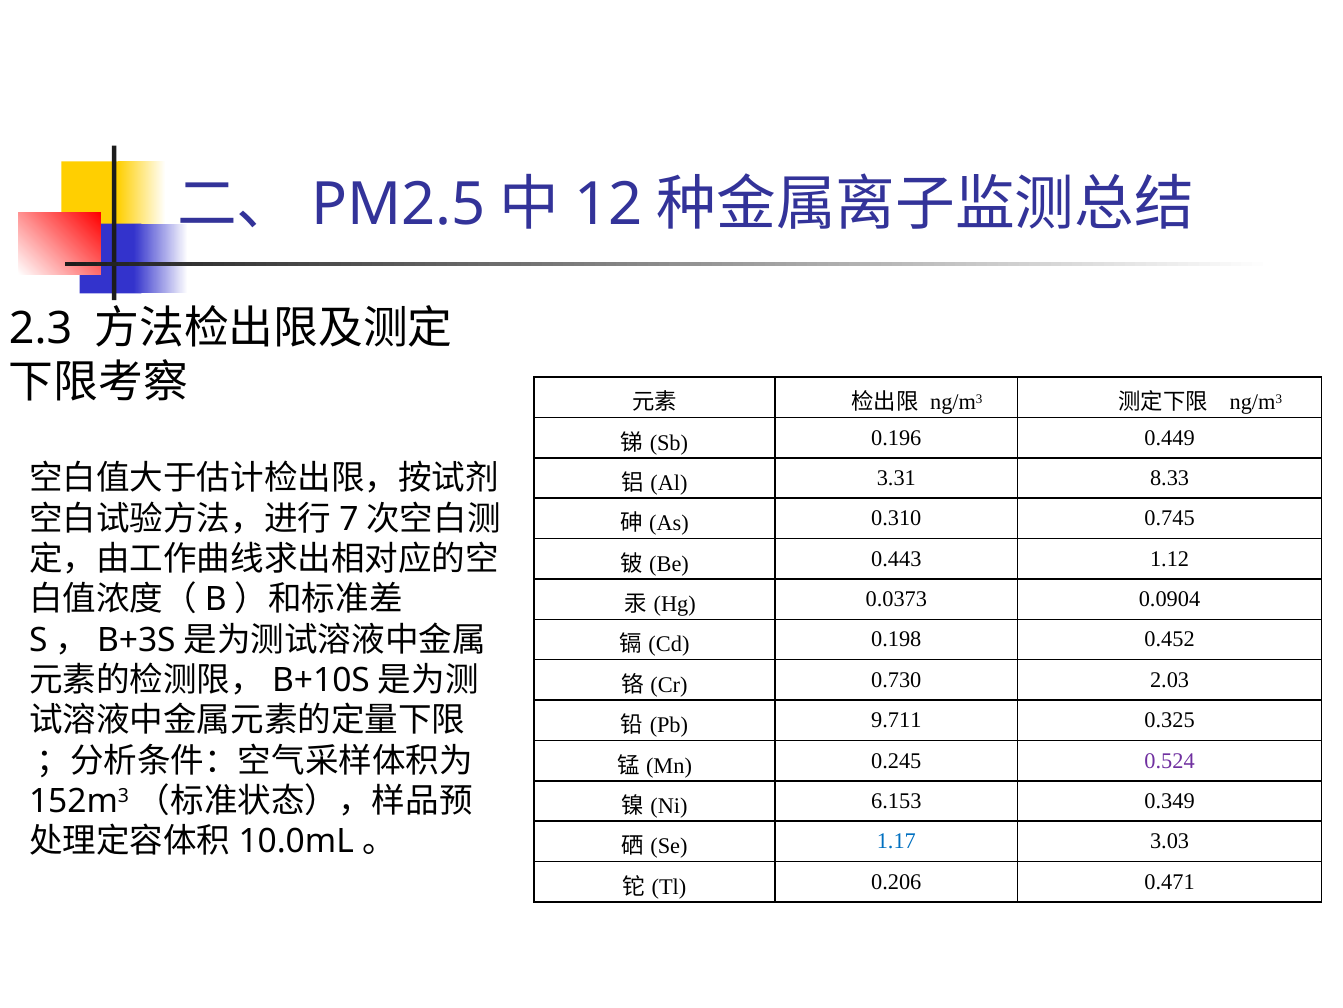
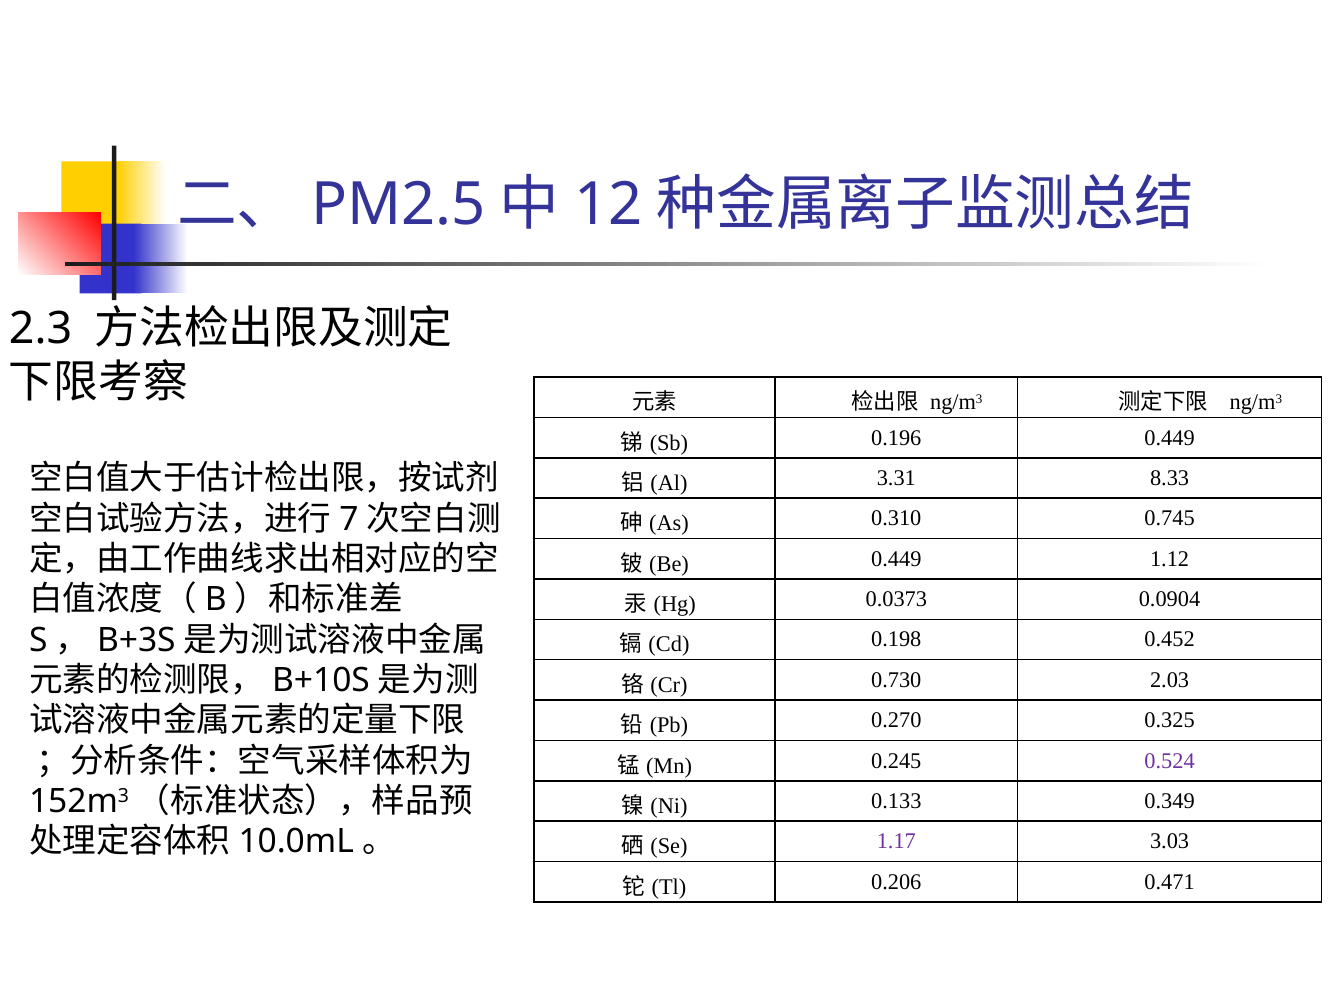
0.443: 0.443 -> 0.449 (896, 558)
9.711: 9.711 -> 0.270 (896, 720)
6.153: 6.153 -> 0.133 (896, 800)
1.17 colour: blue -> purple (896, 841)
